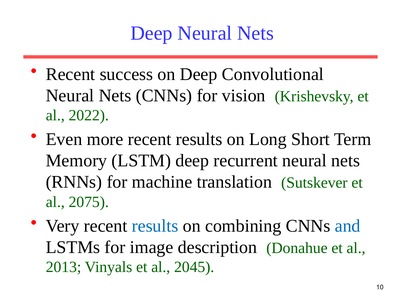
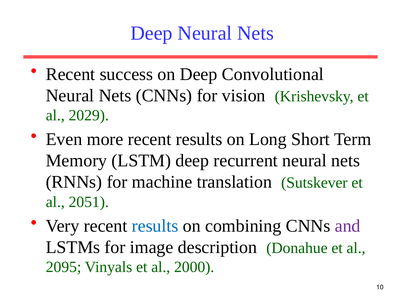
2022: 2022 -> 2029 (89, 115)
2075: 2075 -> 2051 (89, 202)
and colour: blue -> purple (348, 226)
2013: 2013 -> 2095 (64, 267)
2045: 2045 -> 2000 (194, 267)
